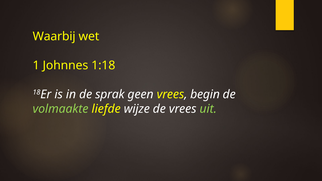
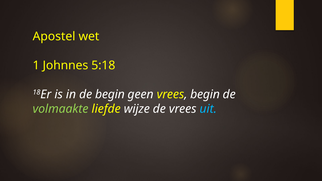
Waarbij: Waarbij -> Apostel (54, 36)
1:18: 1:18 -> 5:18 (103, 65)
de sprak: sprak -> begin (110, 94)
uit colour: light green -> light blue (208, 109)
